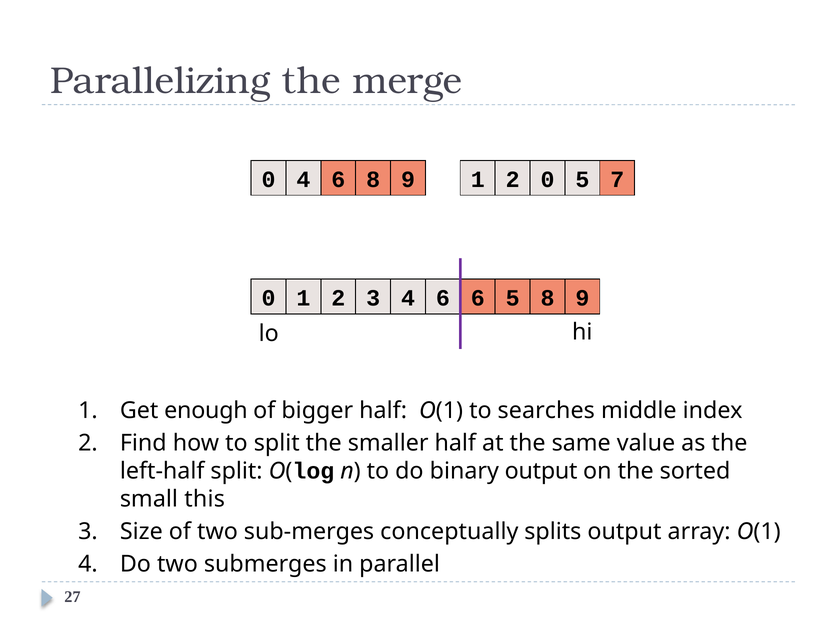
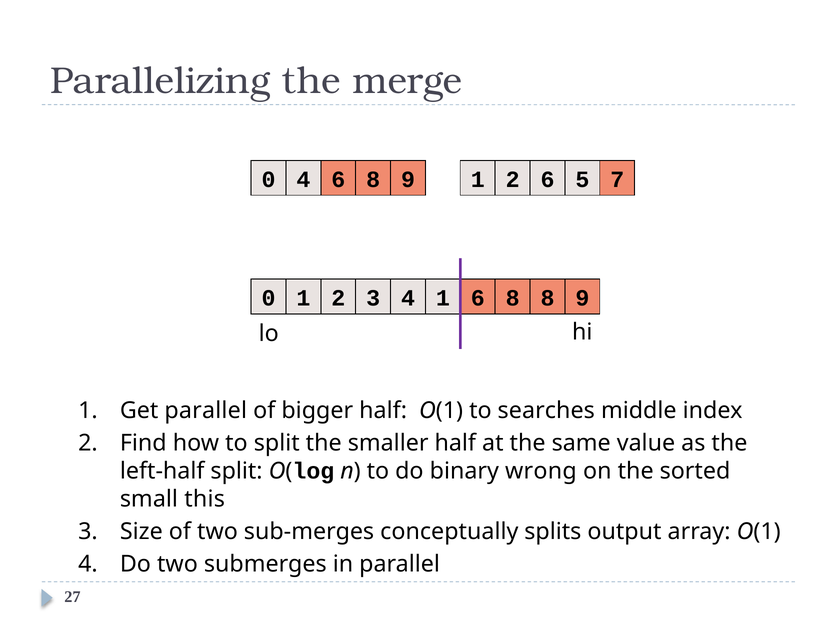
2 0: 0 -> 6 (548, 179)
3 4 6: 6 -> 1 (443, 298)
5: 5 -> 8 (513, 298)
Get enough: enough -> parallel (206, 410)
binary output: output -> wrong (541, 471)
